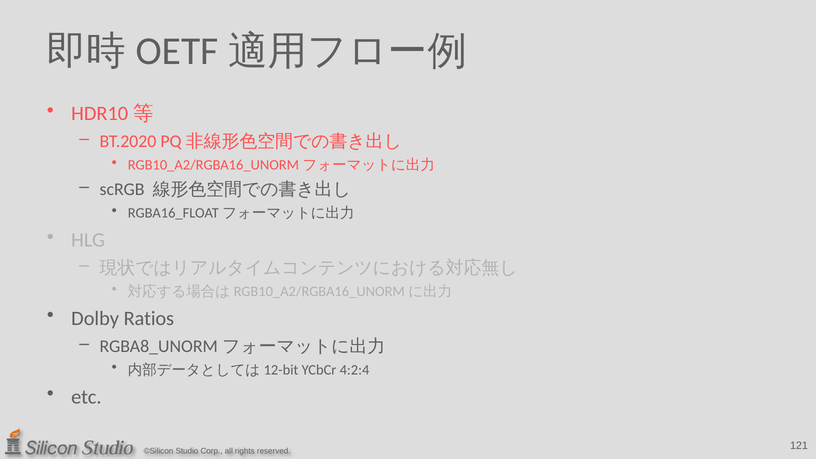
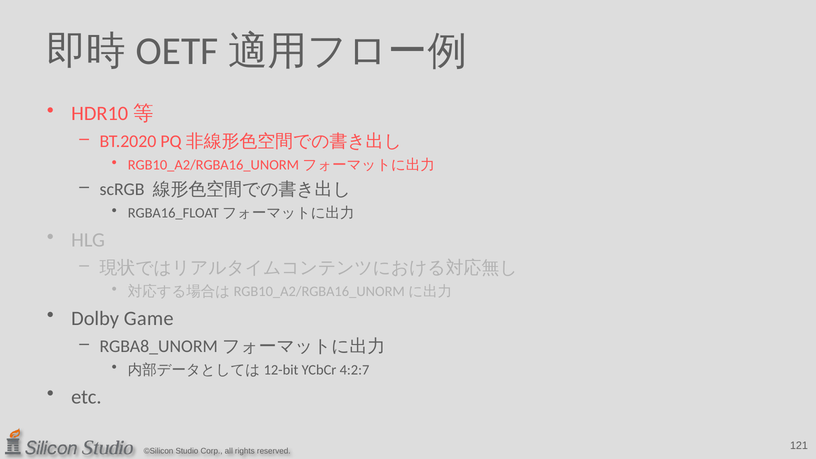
Ratios: Ratios -> Game (149, 318)
4:2:4: 4:2:4 -> 4:2:7 (355, 370)
